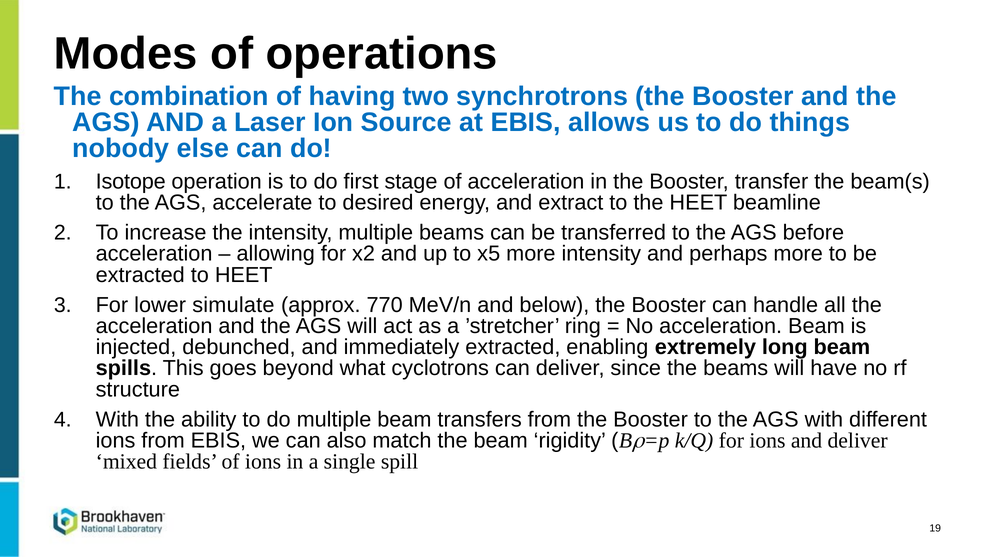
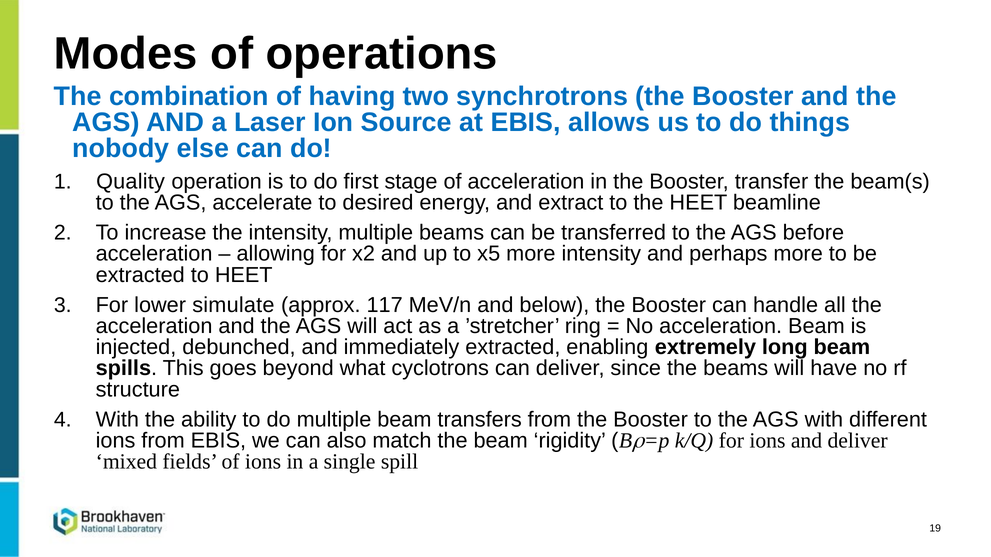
Isotope: Isotope -> Quality (131, 182)
770: 770 -> 117 (385, 305)
